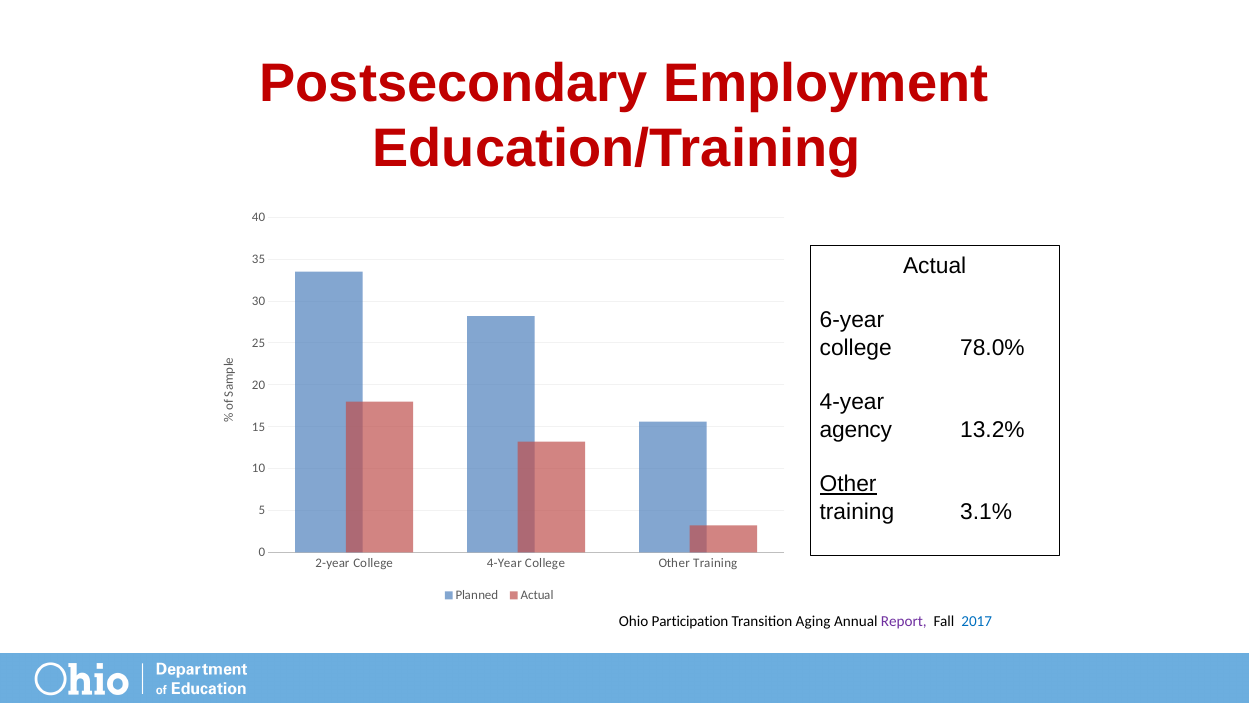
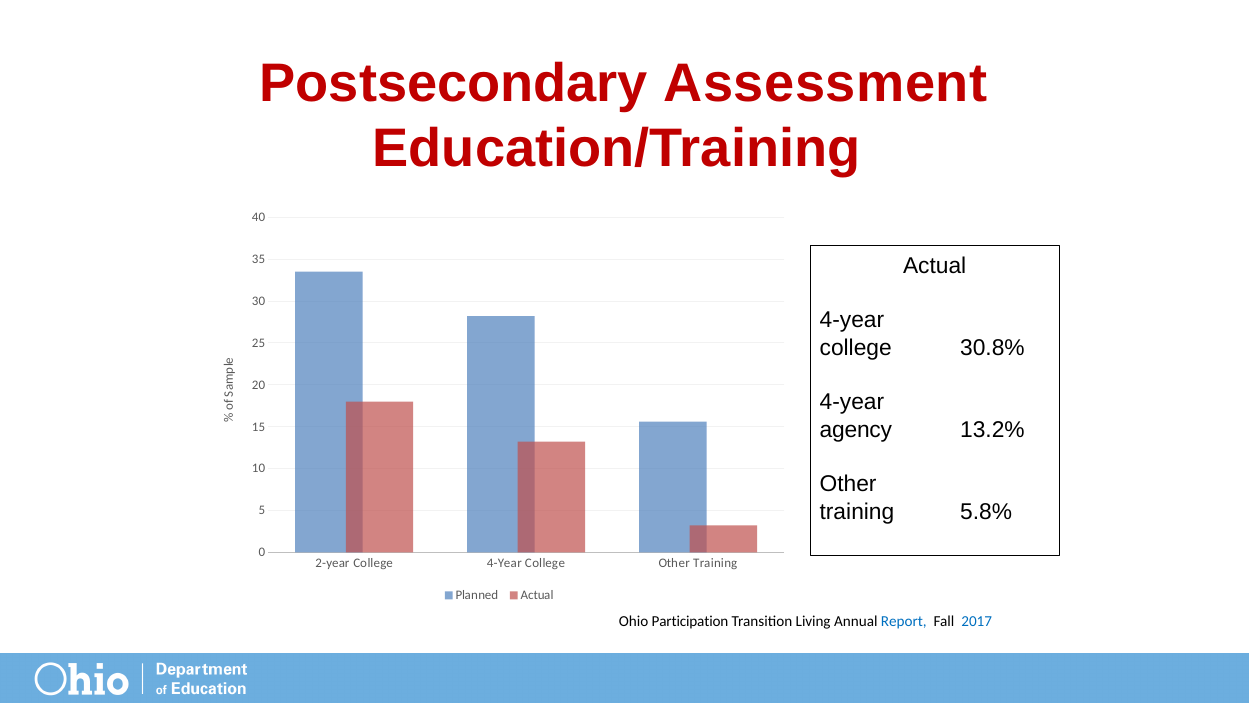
Employment: Employment -> Assessment (825, 83)
6-year: 6-year -> 4-year (852, 320)
78.0%: 78.0% -> 30.8% (992, 347)
Other underline: present -> none (848, 484)
3.1%: 3.1% -> 5.8% (986, 511)
Aging: Aging -> Living (813, 621)
Report colour: purple -> blue (904, 621)
